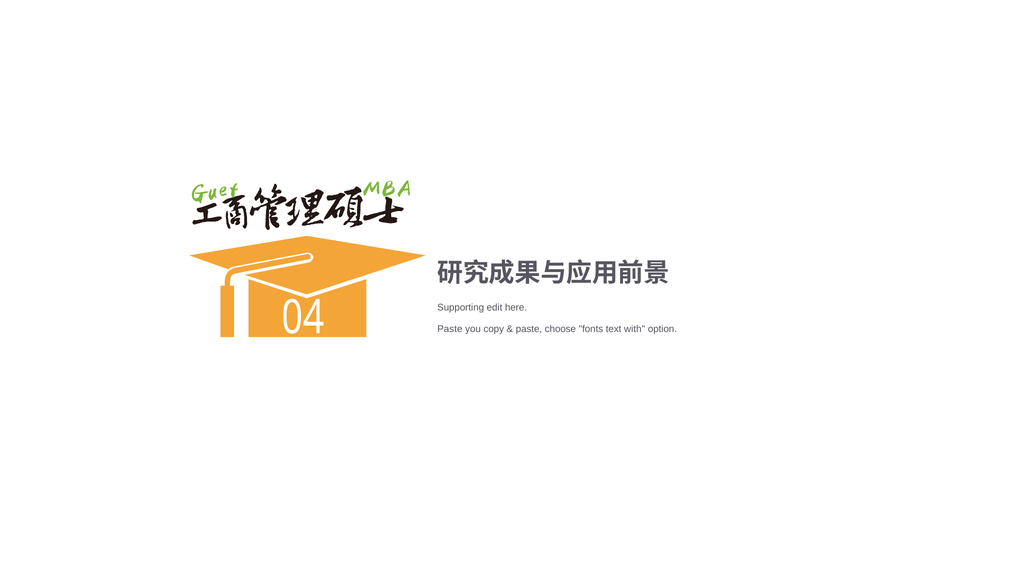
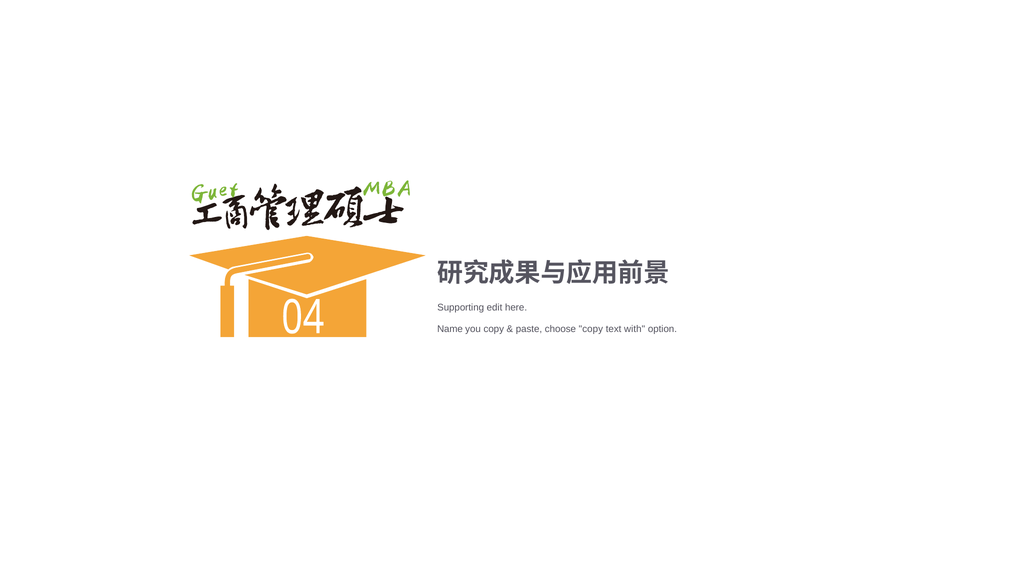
Paste: Paste -> Name (450, 329)
choose fonts: fonts -> copy (591, 329)
